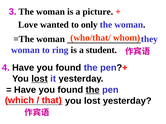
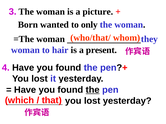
Love: Love -> Born (28, 25)
ring: ring -> hair (60, 50)
student: student -> present (101, 50)
lost underline: present -> none (40, 79)
